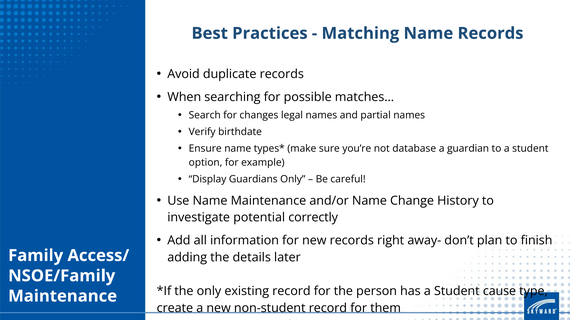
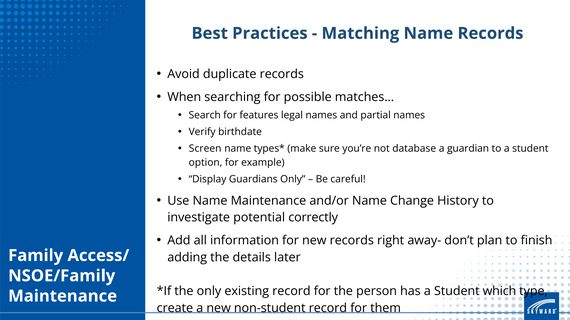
changes: changes -> features (259, 115)
Ensure: Ensure -> Screen (205, 149)
cause: cause -> which (500, 292)
